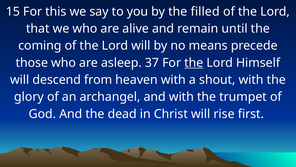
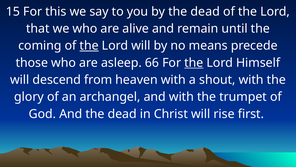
by the filled: filled -> dead (205, 12)
the underline: none -> present (89, 46)
37: 37 -> 66 (152, 63)
